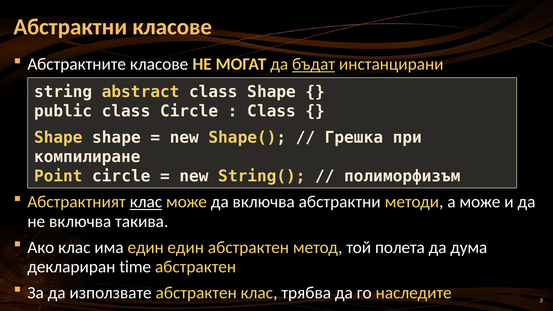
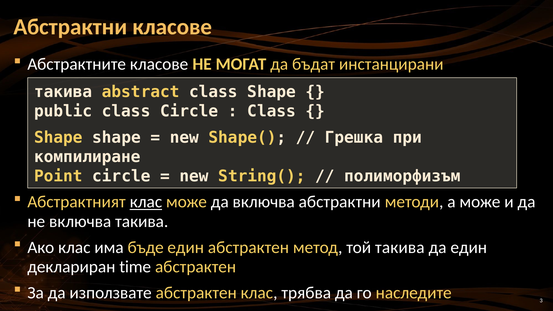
бъдат underline: present -> none (314, 64)
string: string -> такива (63, 92)
има един: един -> бъде (146, 247)
той полета: полета -> такива (400, 247)
да дума: дума -> един (469, 247)
